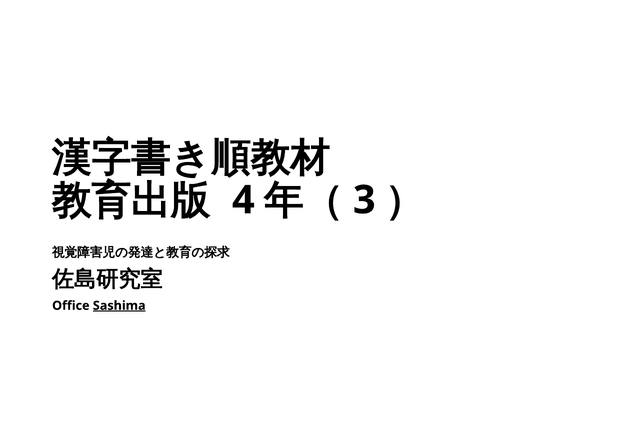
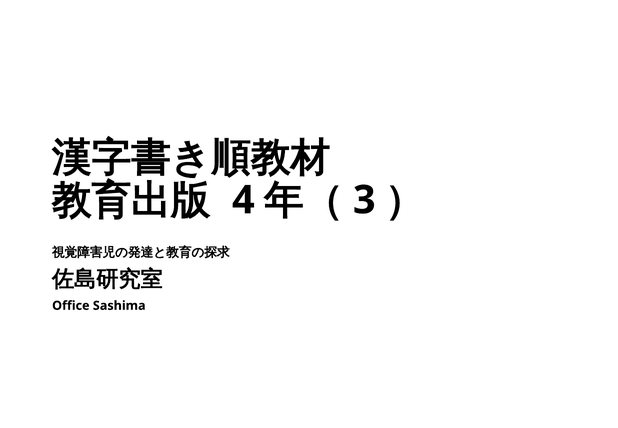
Sashima underline: present -> none (119, 306)
